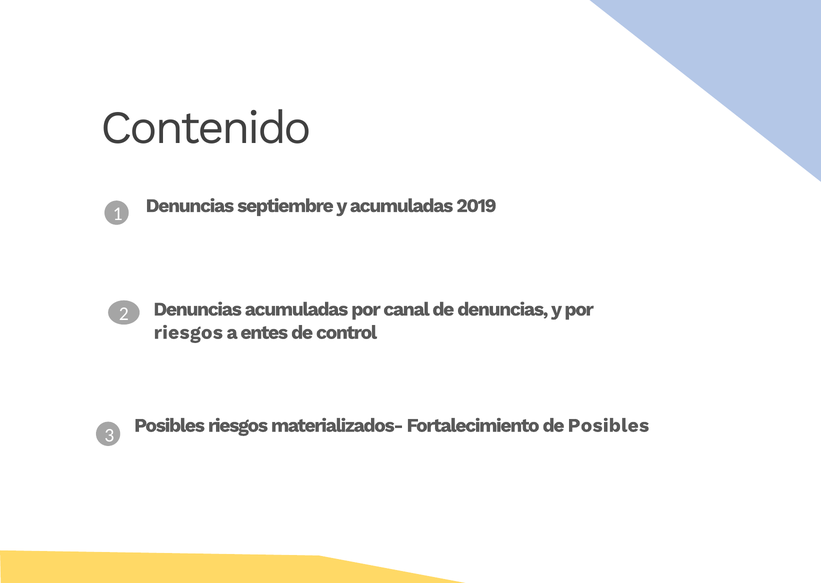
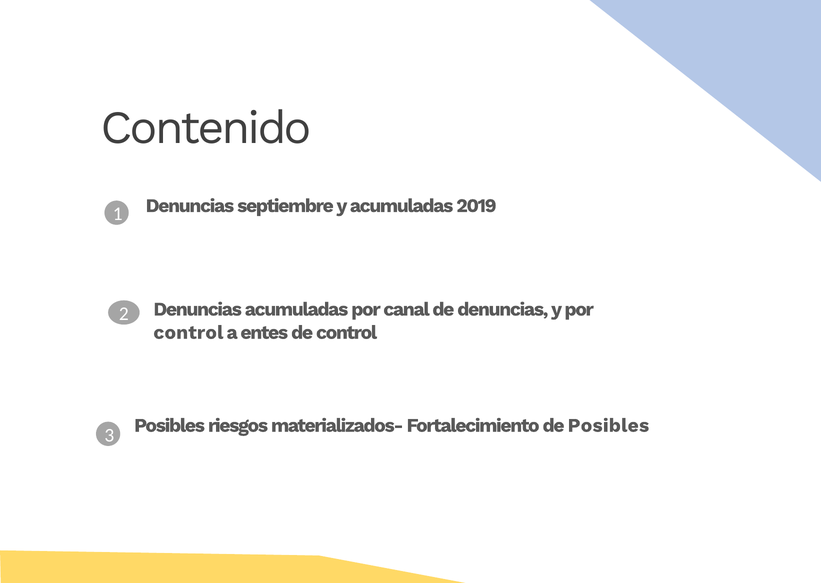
riesgos: riesgos -> control (188, 332)
